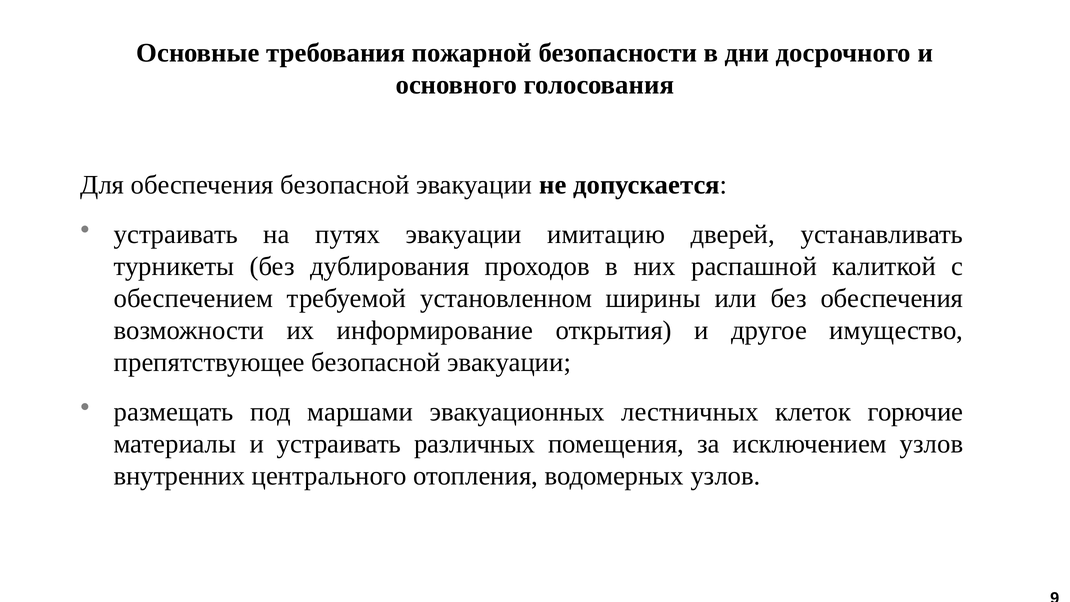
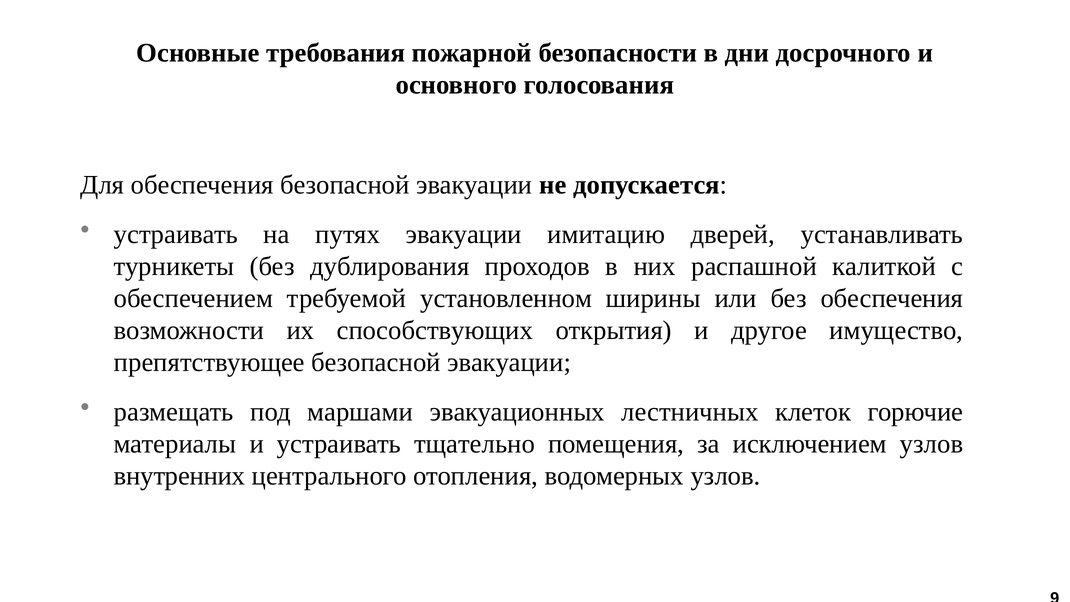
информирование: информирование -> способствующих (435, 330)
различных: различных -> тщательно (475, 444)
